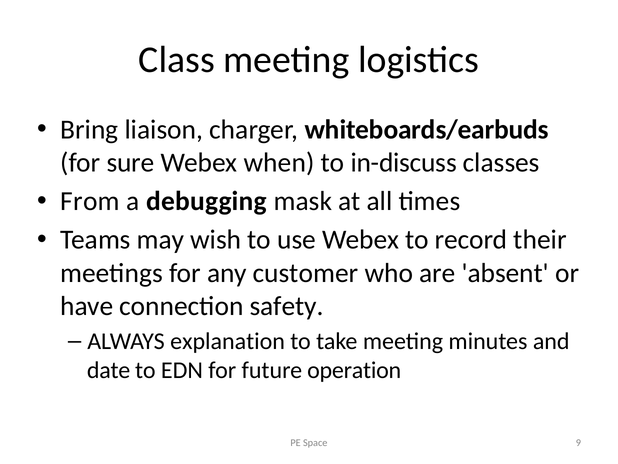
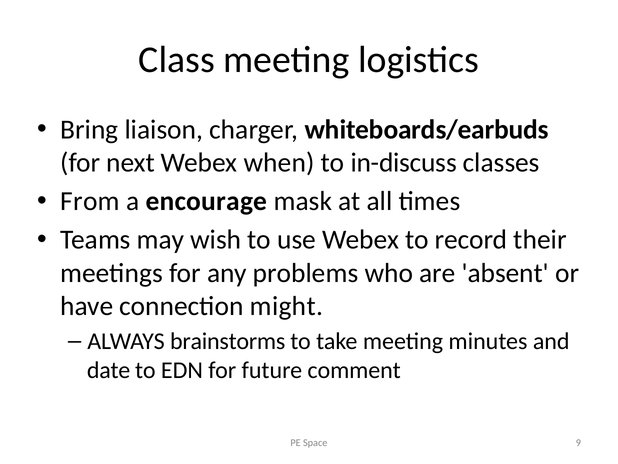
sure: sure -> next (131, 163)
debugging: debugging -> encourage (207, 201)
customer: customer -> problems (306, 273)
safety: safety -> might (286, 306)
explanation: explanation -> brainstorms (228, 341)
operation: operation -> comment (354, 370)
